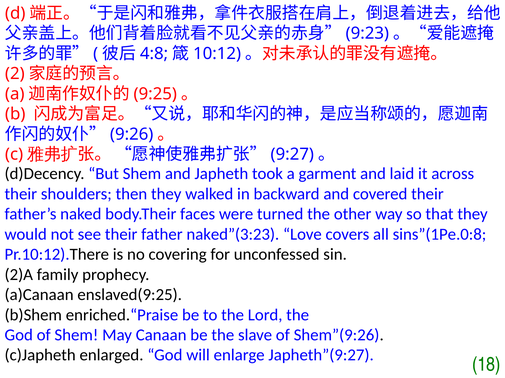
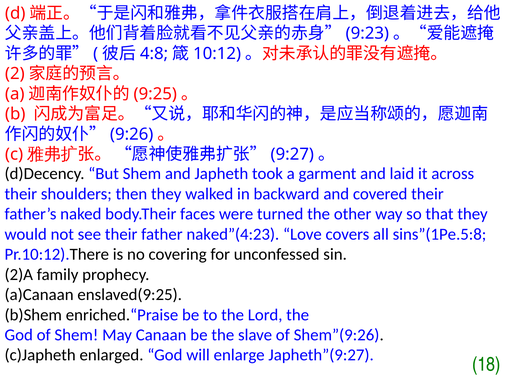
naked”(3:23: naked”(3:23 -> naked”(4:23 (233, 235)
sins”(1Pe.0:8: sins”(1Pe.0:8 -> sins”(1Pe.5:8 (439, 235)
